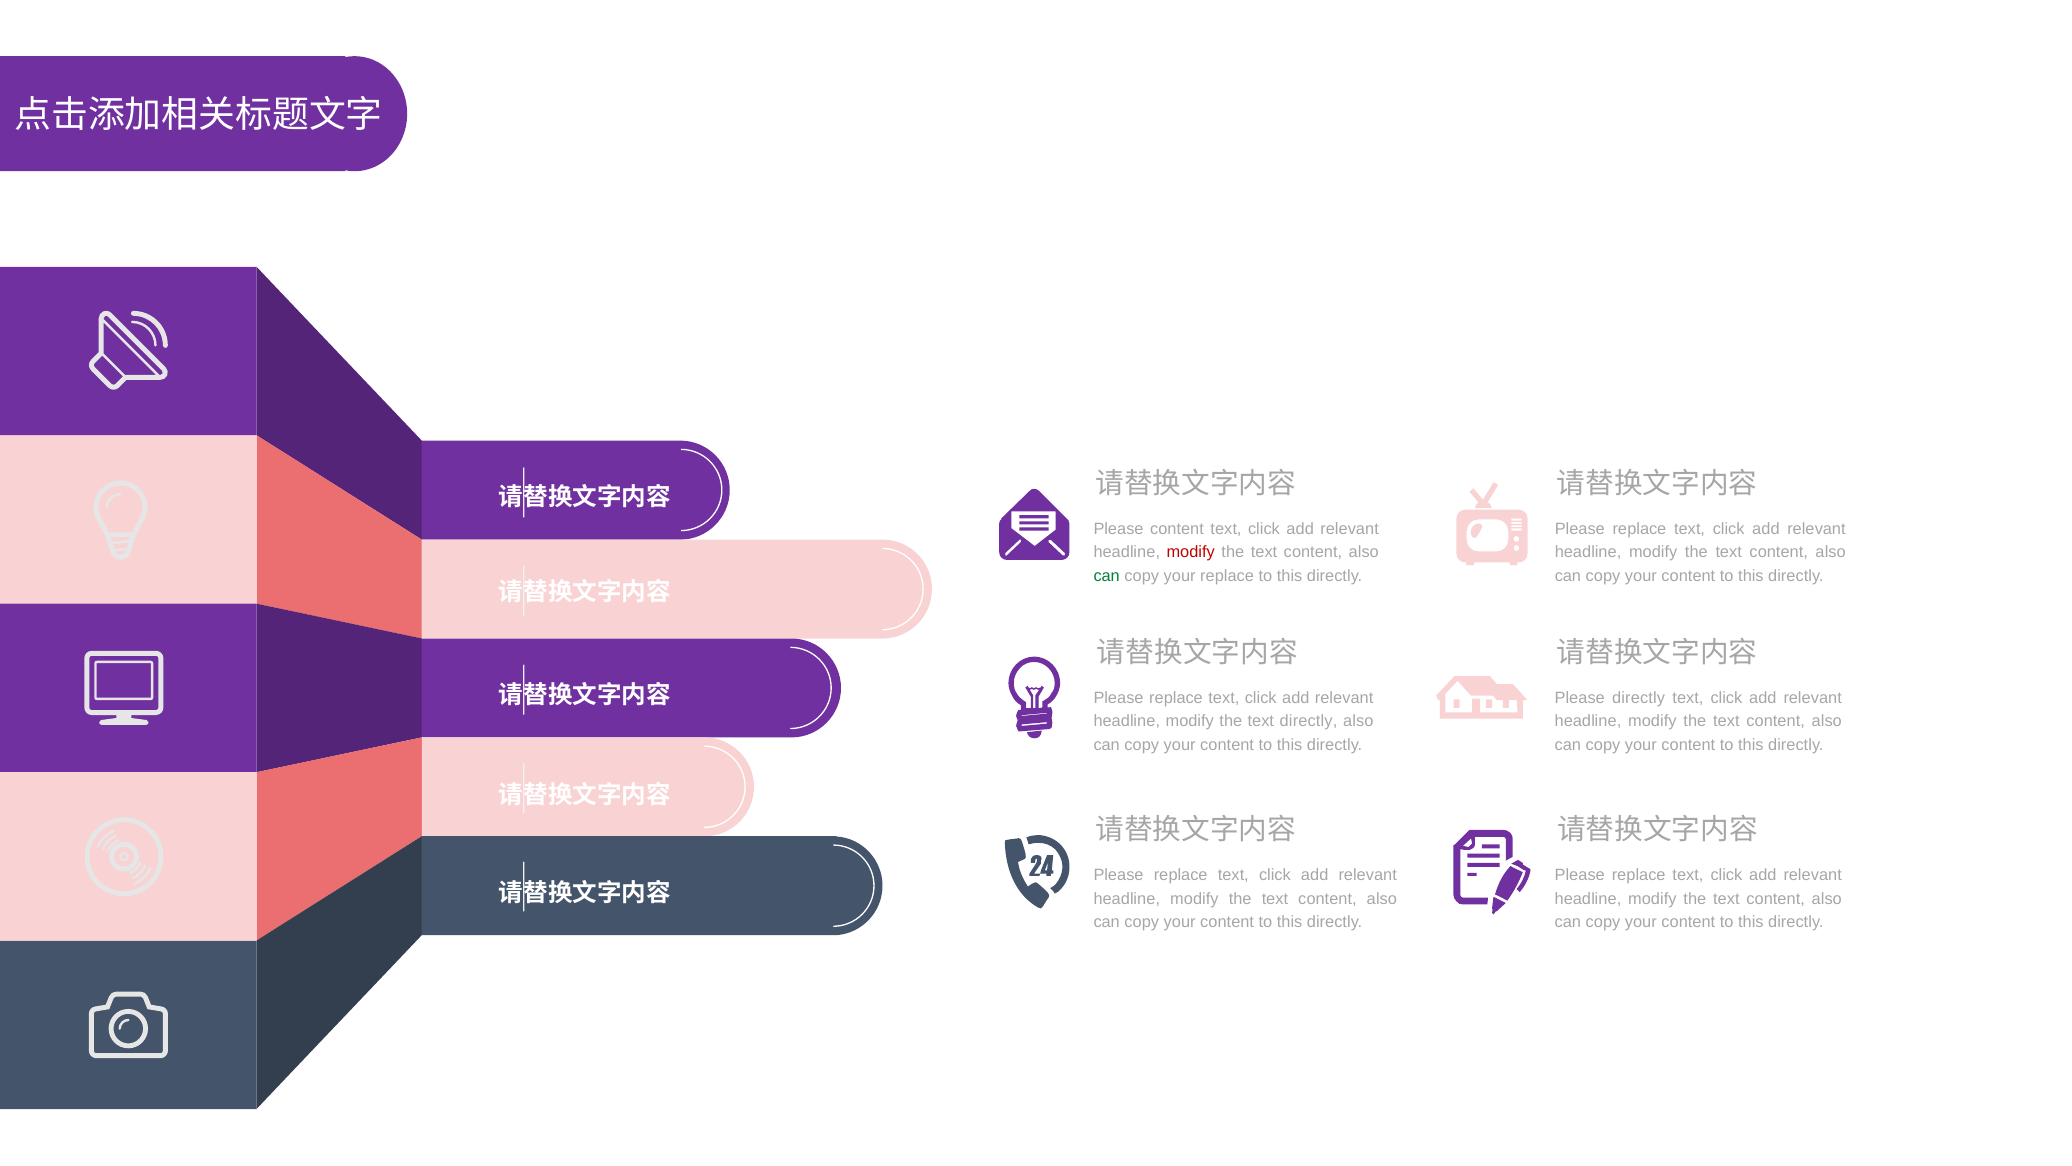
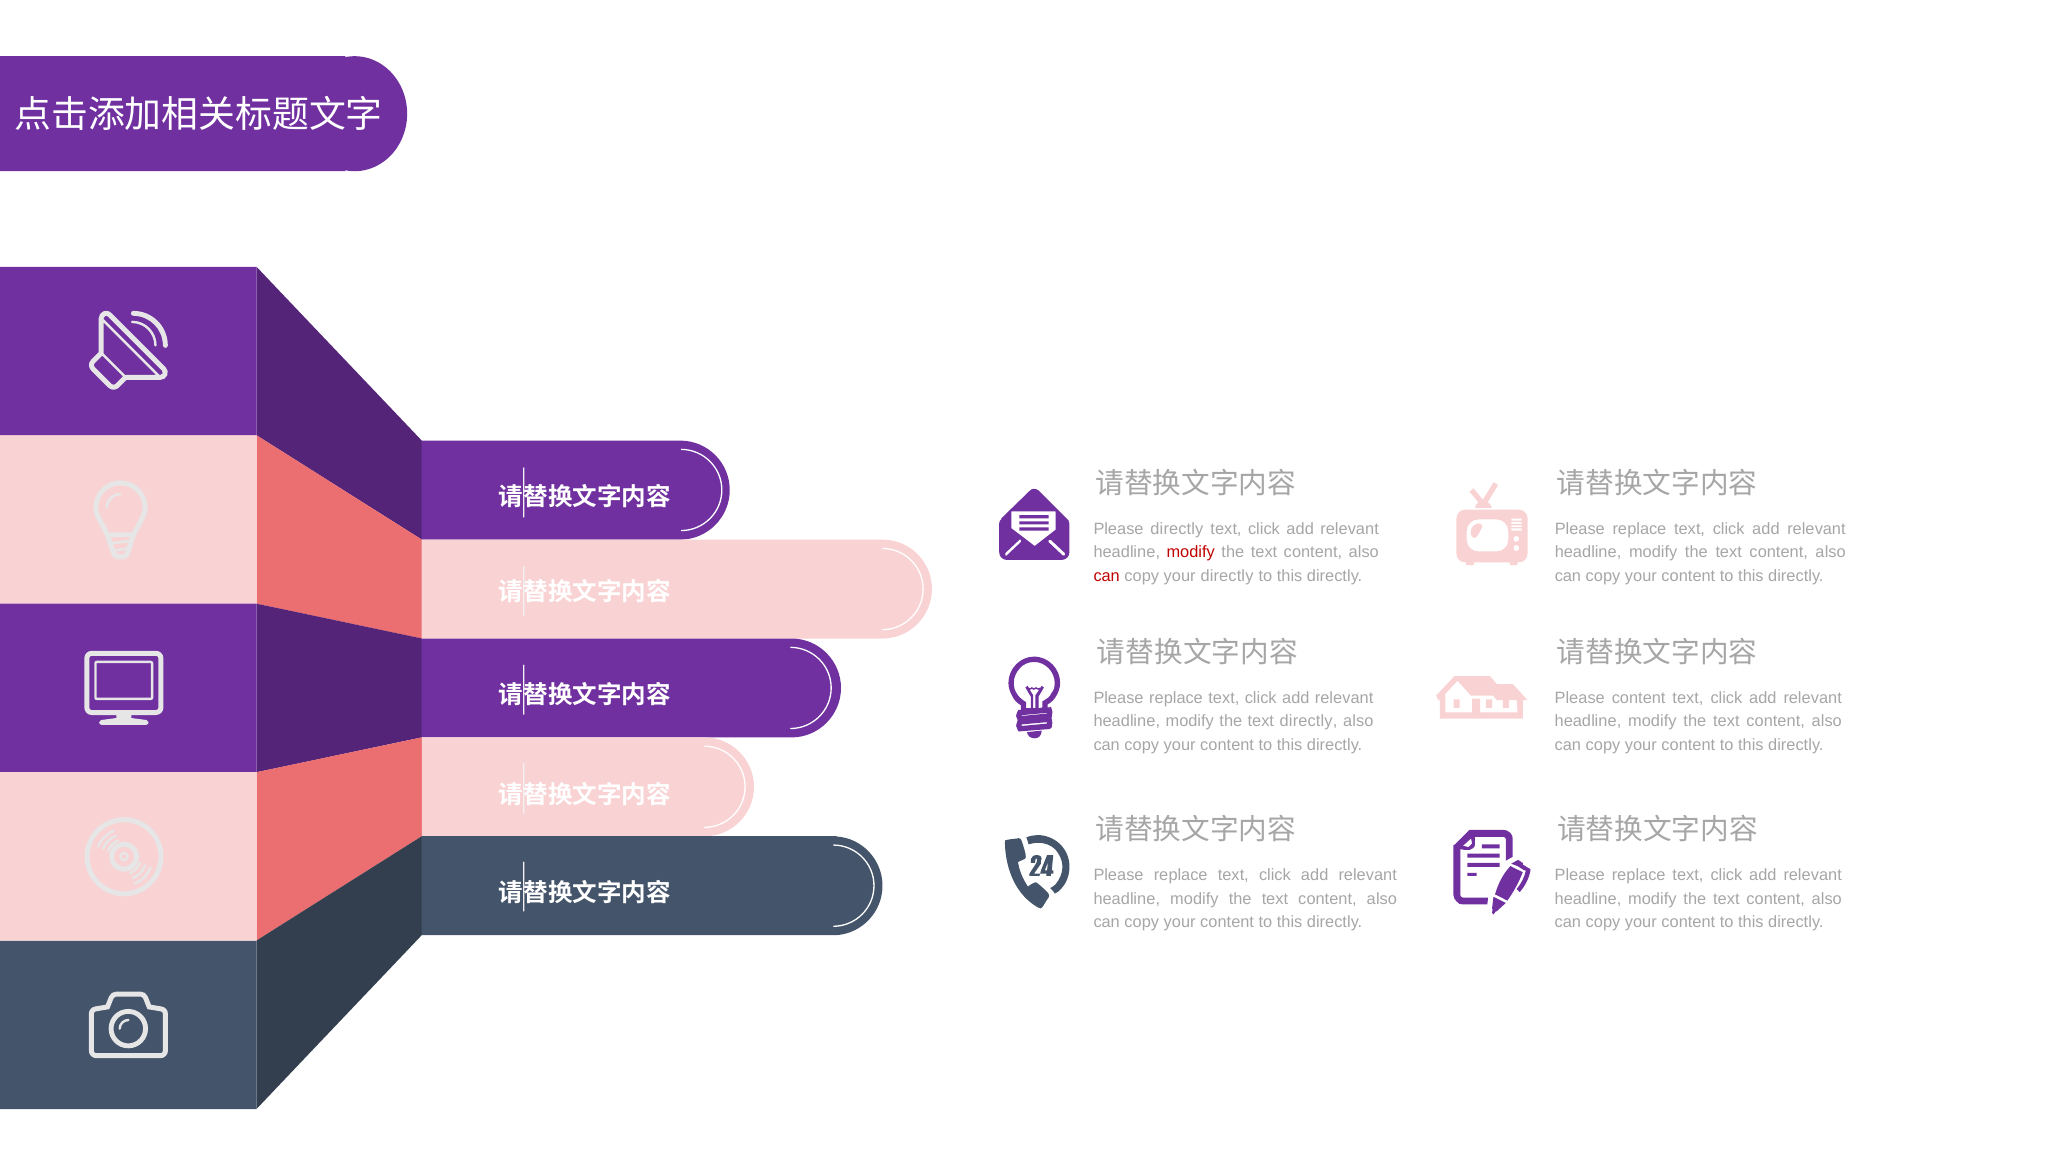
Please content: content -> directly (1177, 529)
can colour: green -> red (1107, 576)
your replace: replace -> directly (1227, 576)
Please directly: directly -> content (1639, 698)
